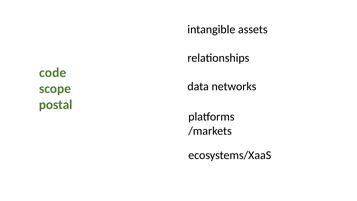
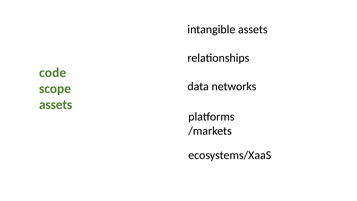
postal: postal -> assets (56, 105)
